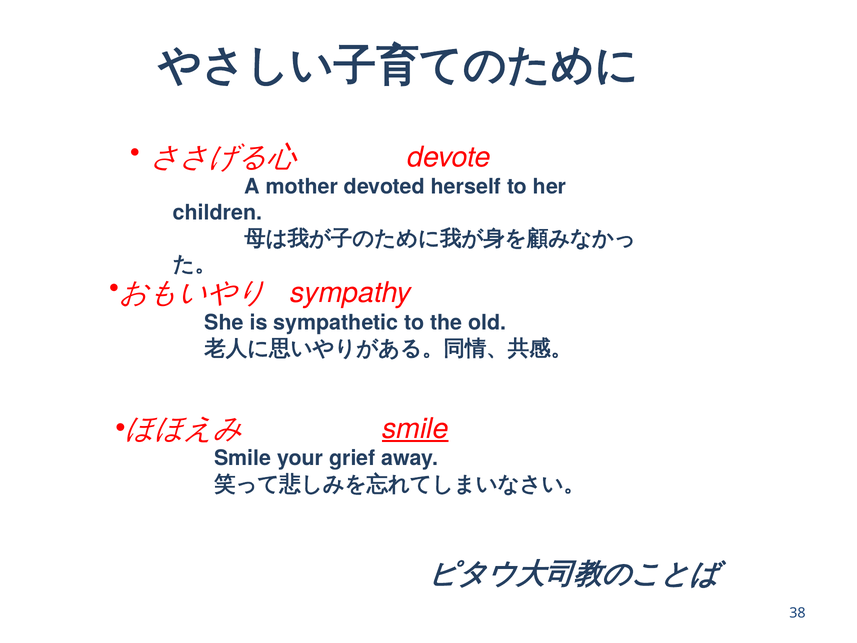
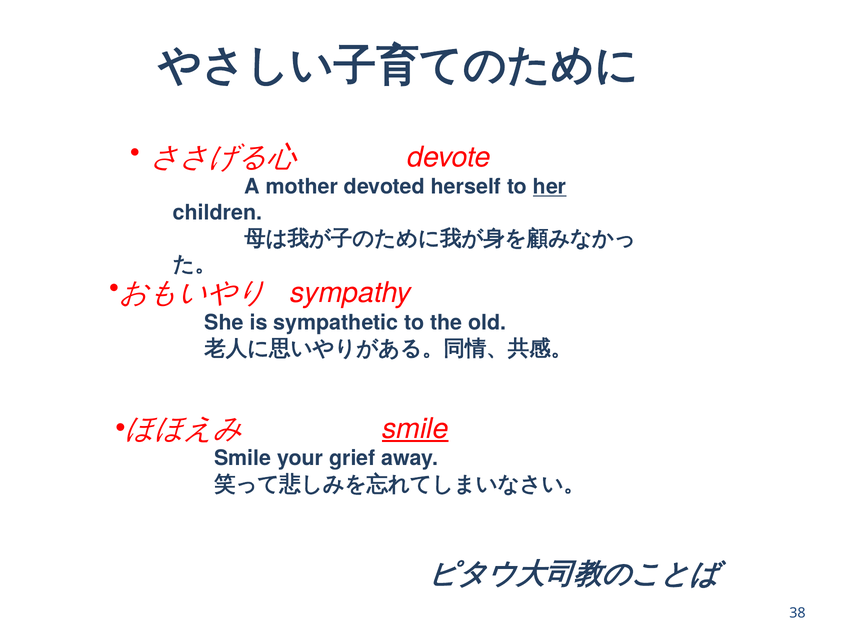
her underline: none -> present (550, 187)
